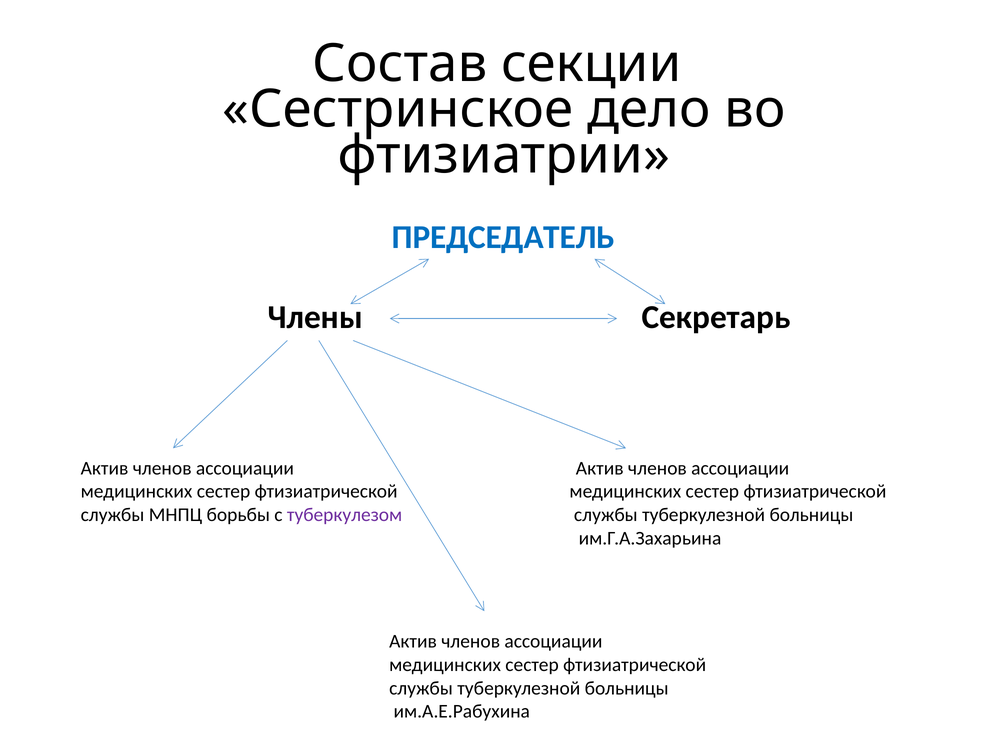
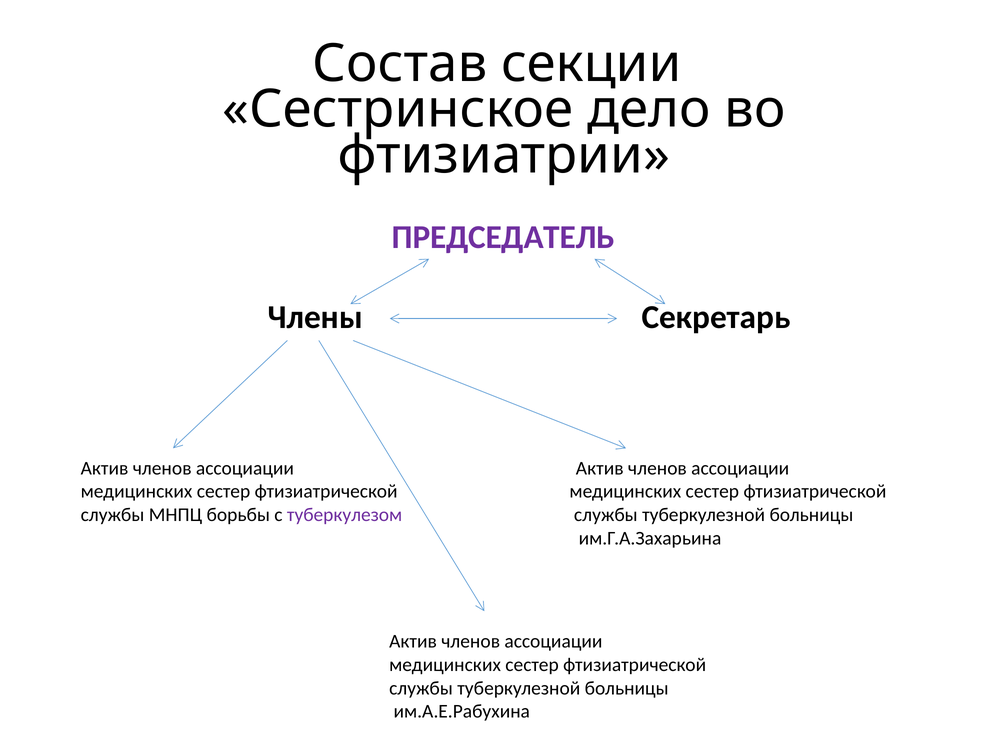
ПРЕДСЕДАТЕЛЬ colour: blue -> purple (503, 237)
